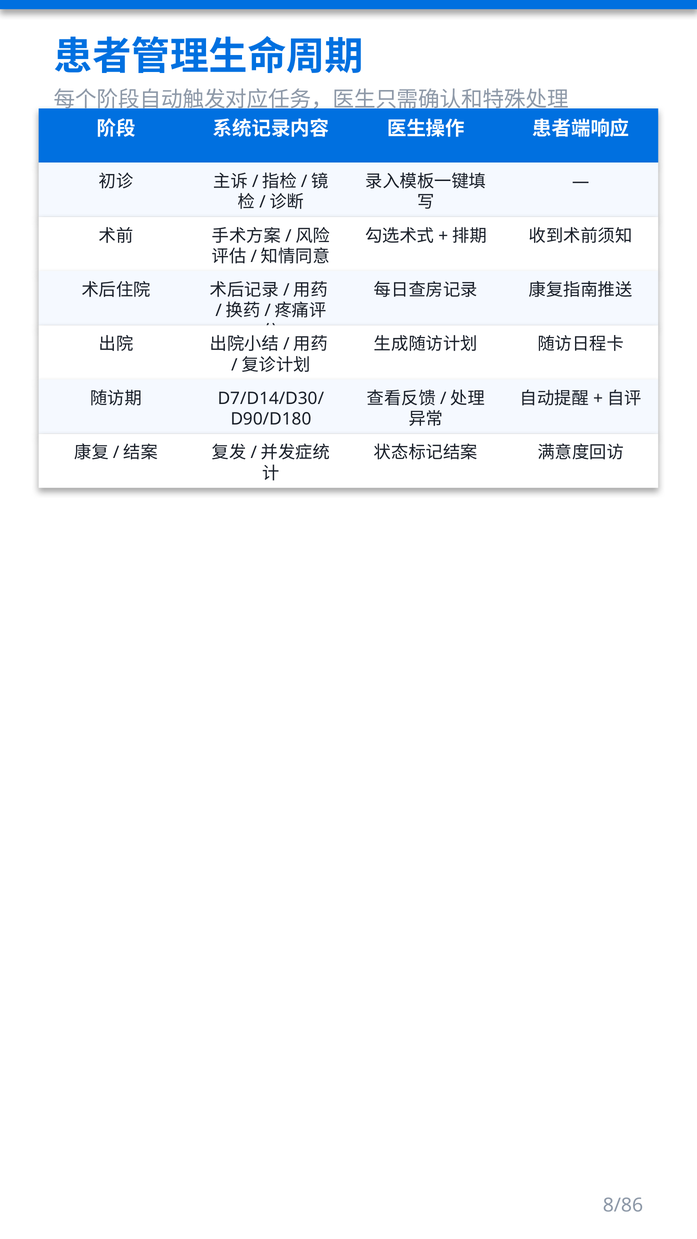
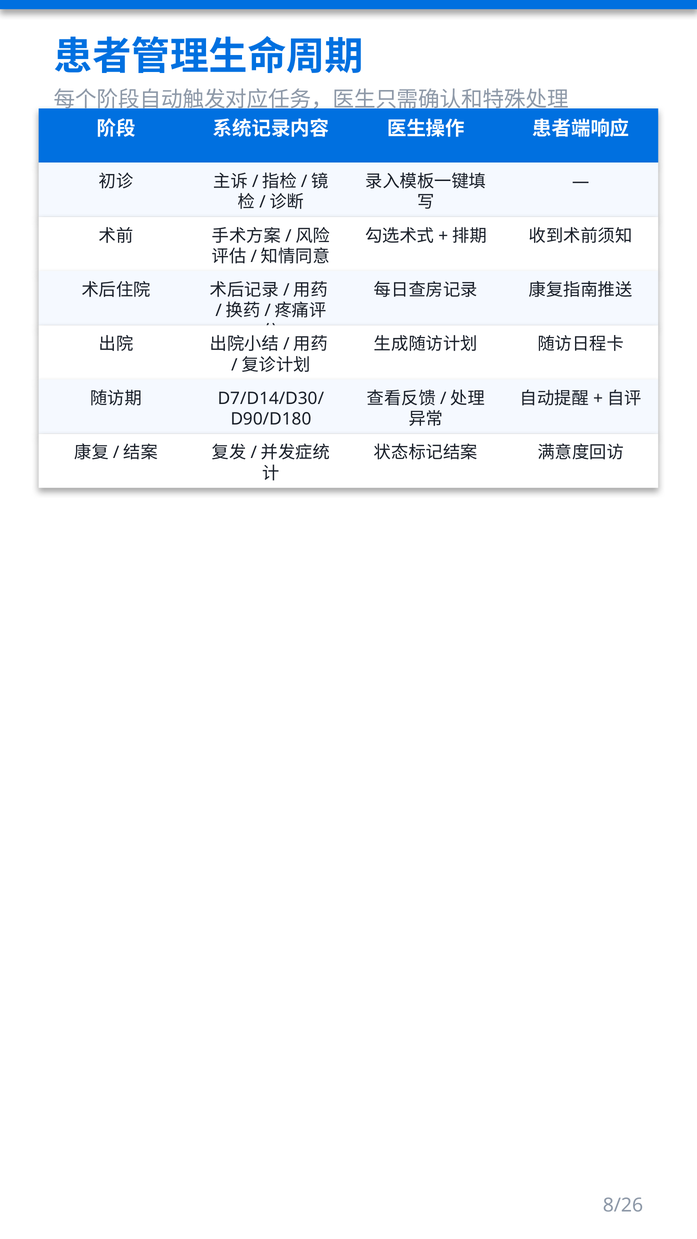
8/86: 8/86 -> 8/26 (623, 1205)
